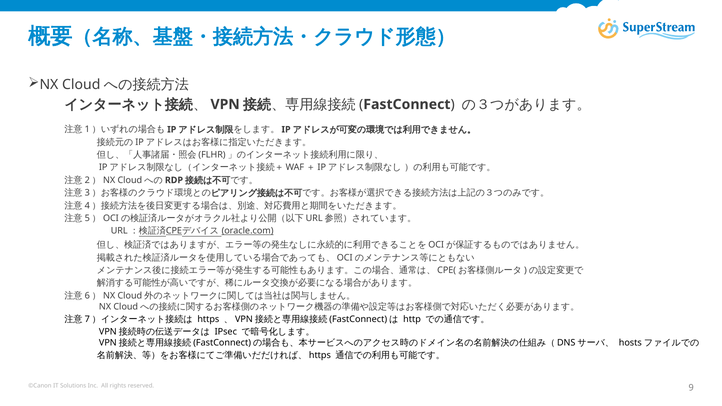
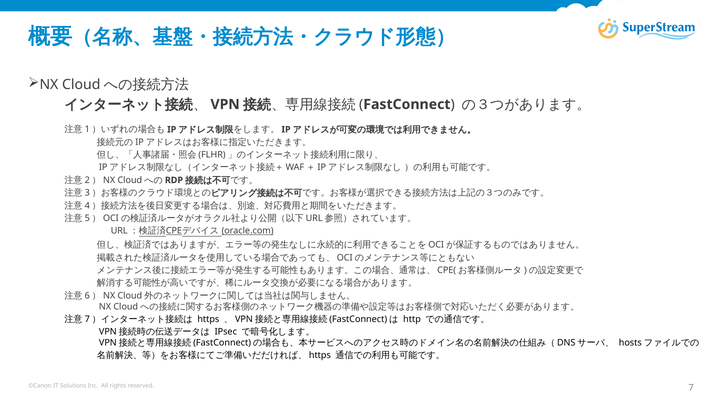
9: 9 -> 7 (691, 388)
